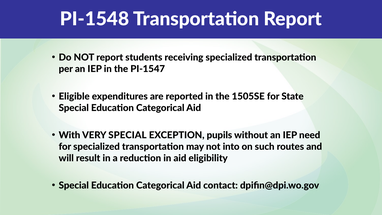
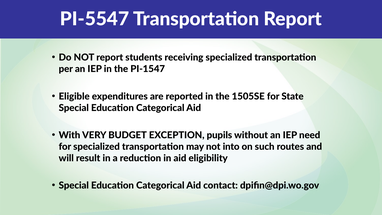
PI-1548: PI-1548 -> PI-5547 (95, 19)
VERY SPECIAL: SPECIAL -> BUDGET (128, 135)
